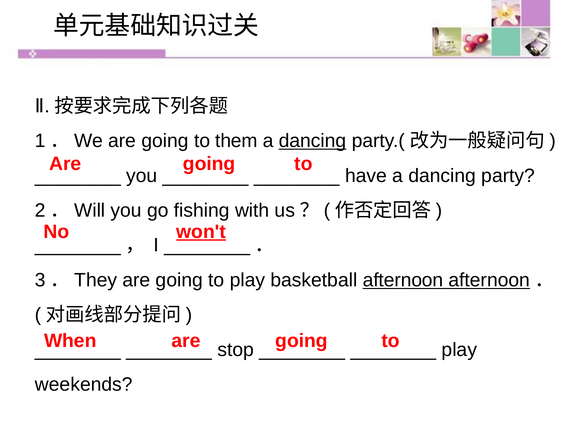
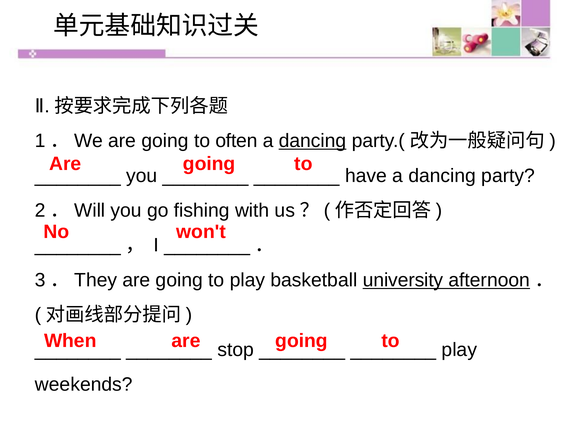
them: them -> often (236, 141)
won't underline: present -> none (201, 231)
afternoon: afternoon -> university (403, 280)
